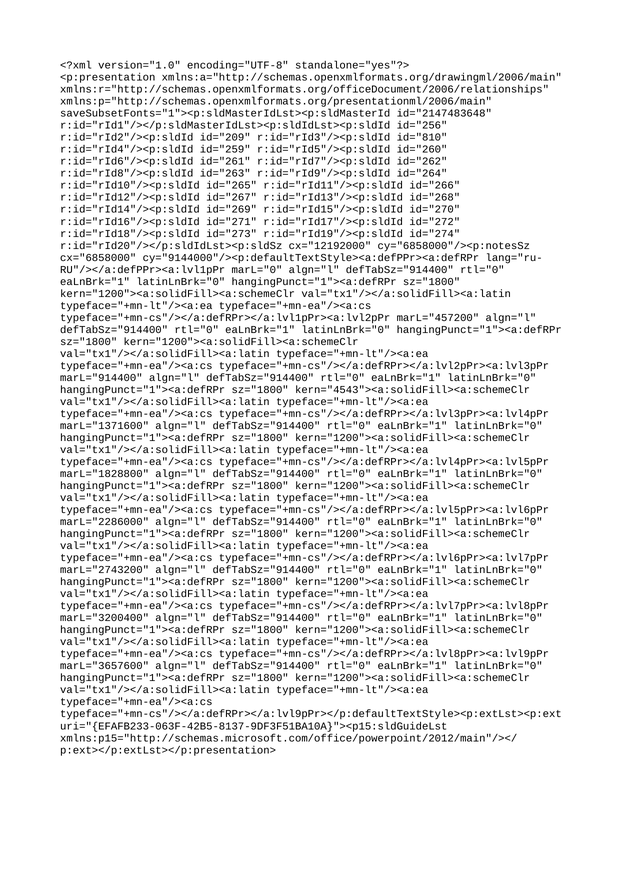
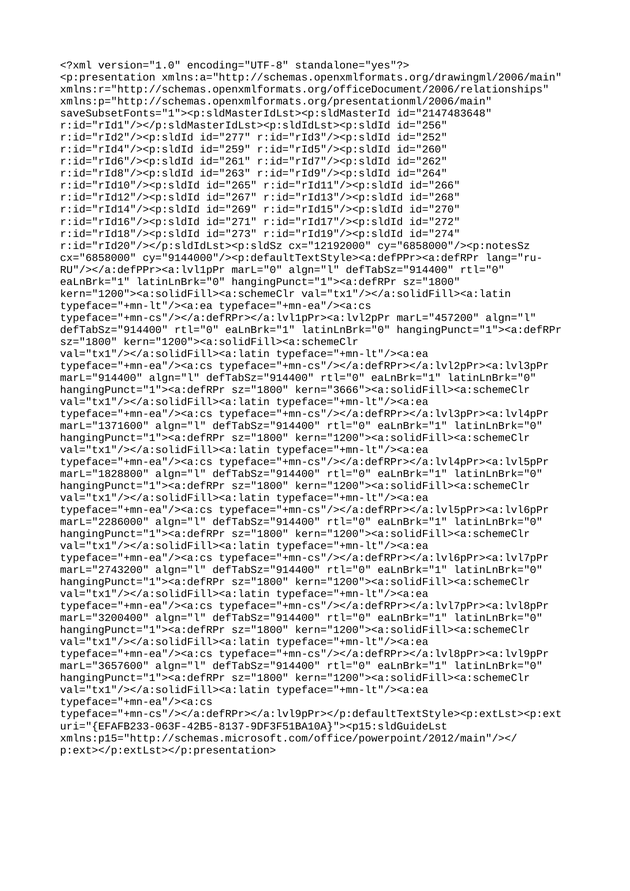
id="209: id="209 -> id="277 (225, 137)
id="810: id="810 -> id="252 (422, 137)
kern="4543"><a:solidFill><a:schemeClr: kern="4543"><a:solidFill><a:schemeClr -> kern="3666"><a:solidFill><a:schemeClr (413, 390)
